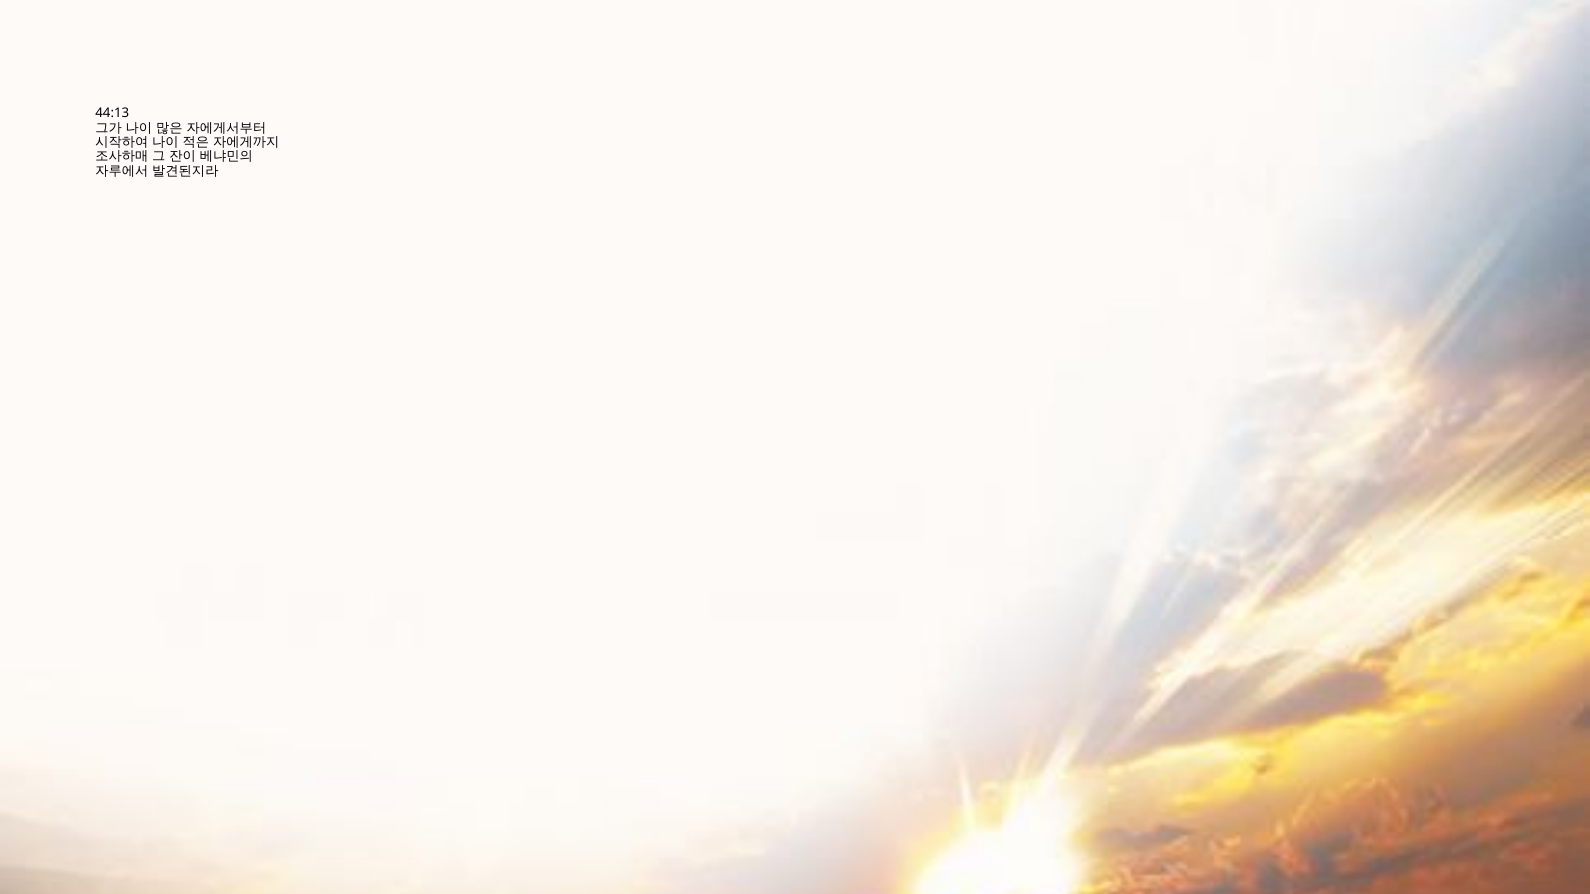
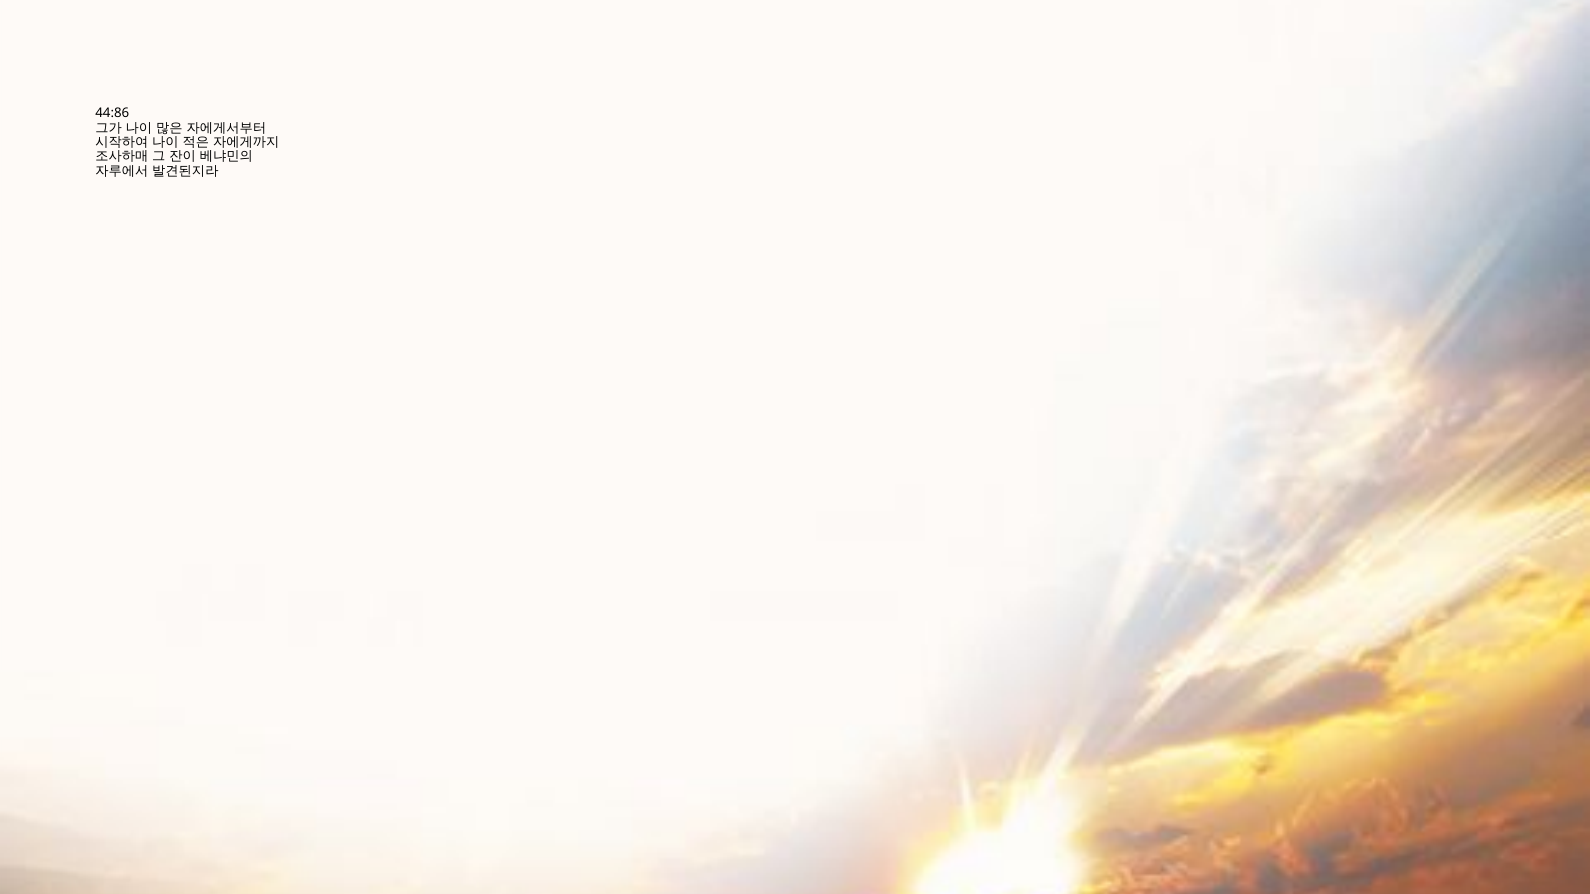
44:13: 44:13 -> 44:86 (112, 114)
